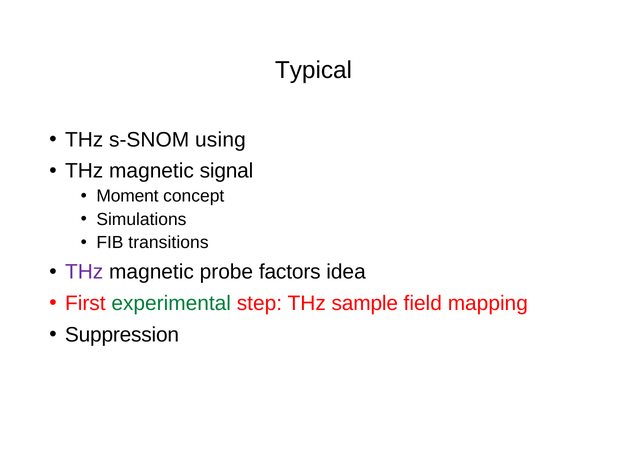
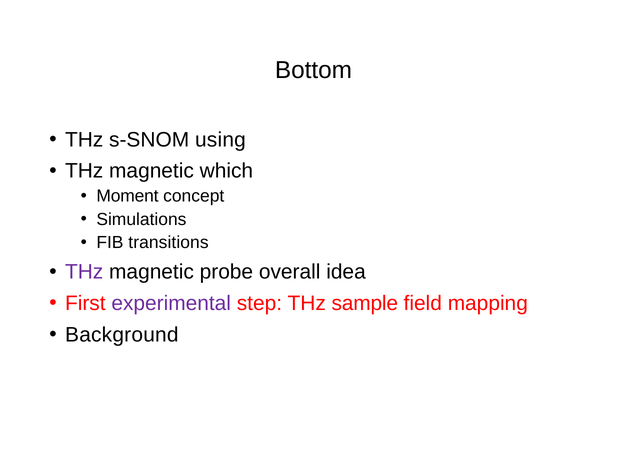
Typical: Typical -> Bottom (313, 70)
signal: signal -> which (226, 171)
factors: factors -> overall (290, 272)
experimental colour: green -> purple (171, 303)
Suppression: Suppression -> Background (122, 334)
